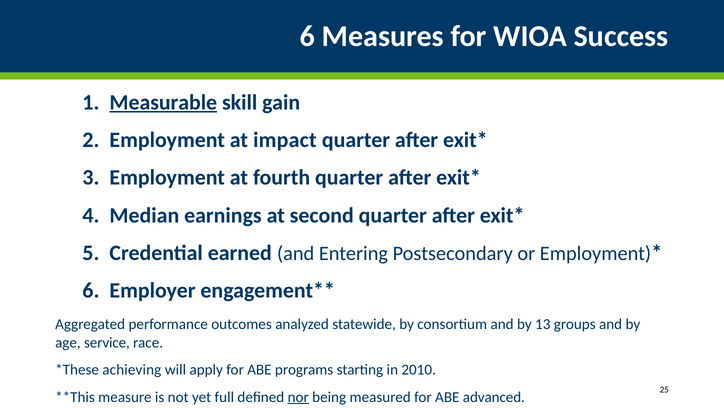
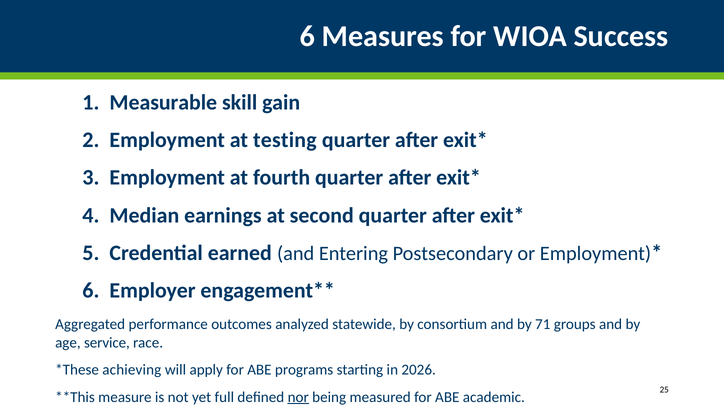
Measurable underline: present -> none (163, 102)
impact: impact -> testing (285, 140)
13: 13 -> 71 (543, 324)
2010: 2010 -> 2026 (419, 369)
advanced: advanced -> academic (494, 396)
